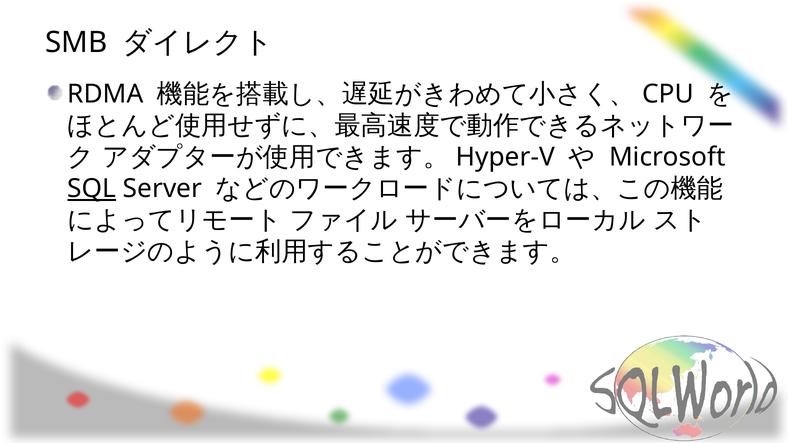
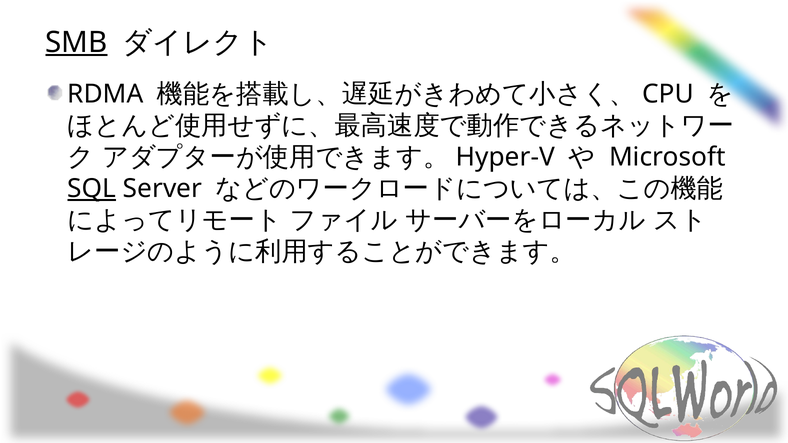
SMB underline: none -> present (76, 42)
